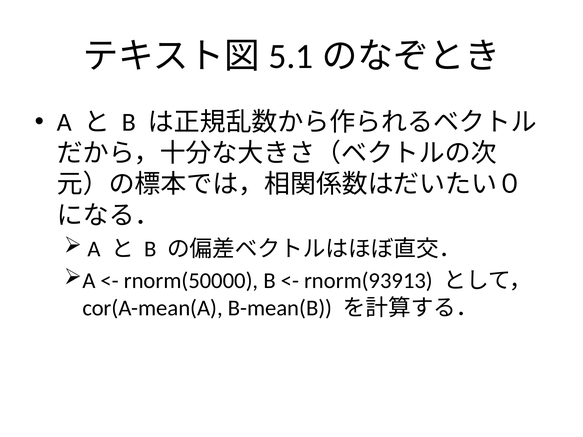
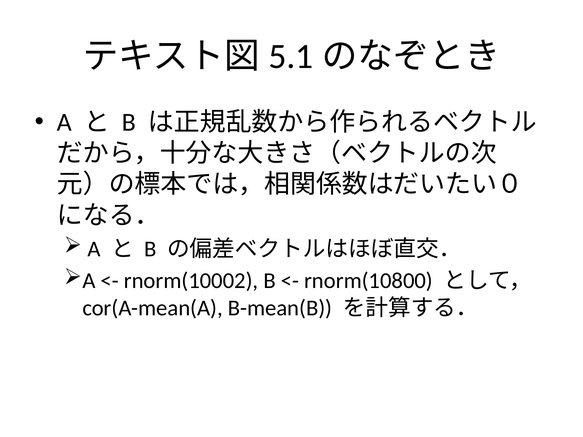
rnorm(50000: rnorm(50000 -> rnorm(10002 (191, 281)
rnorm(93913: rnorm(93913 -> rnorm(10800 (368, 281)
